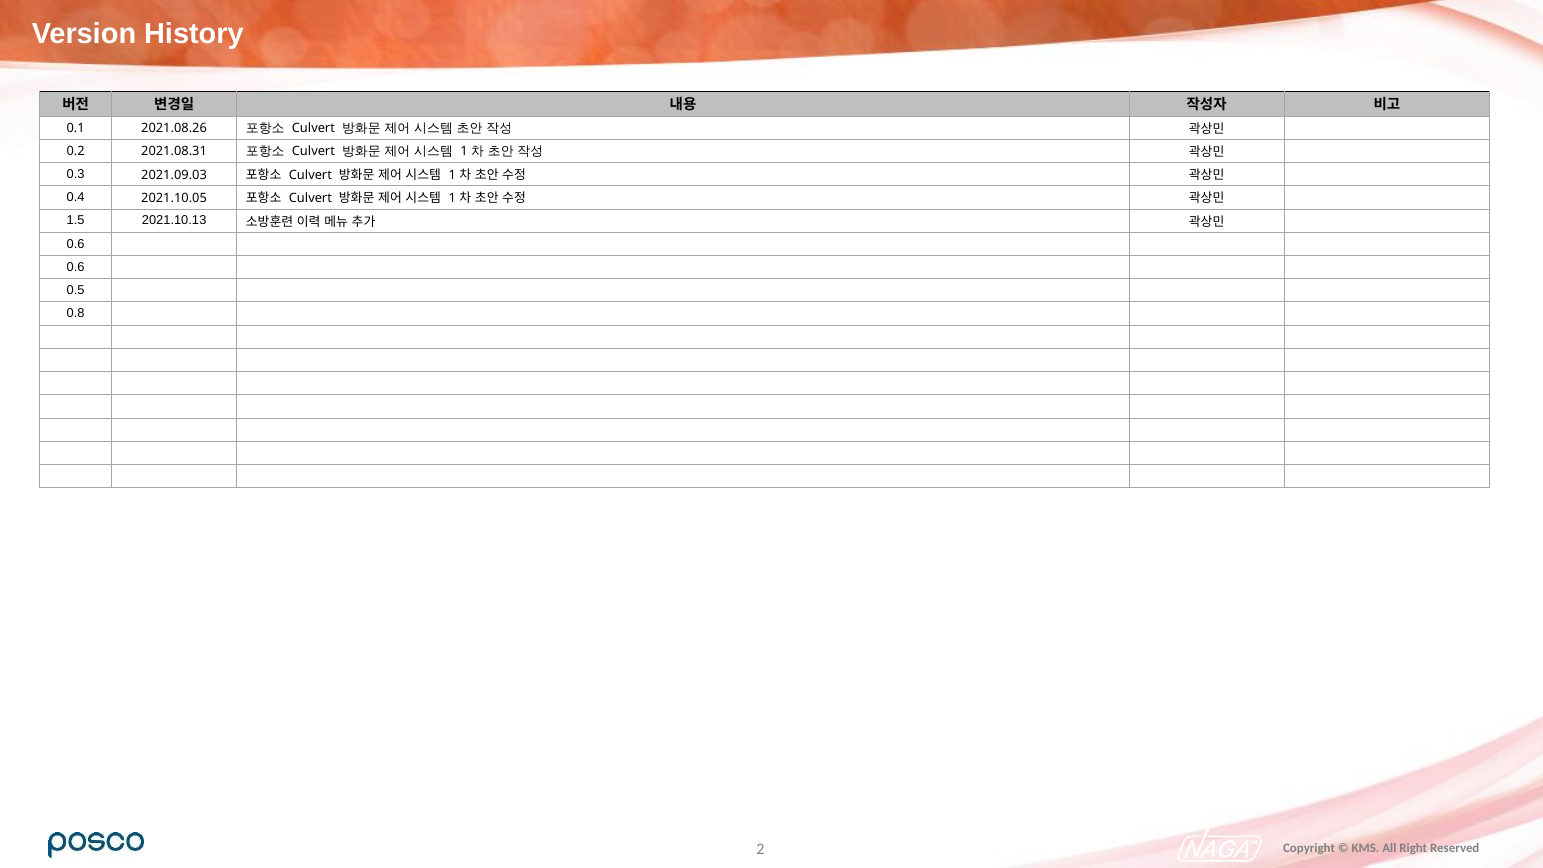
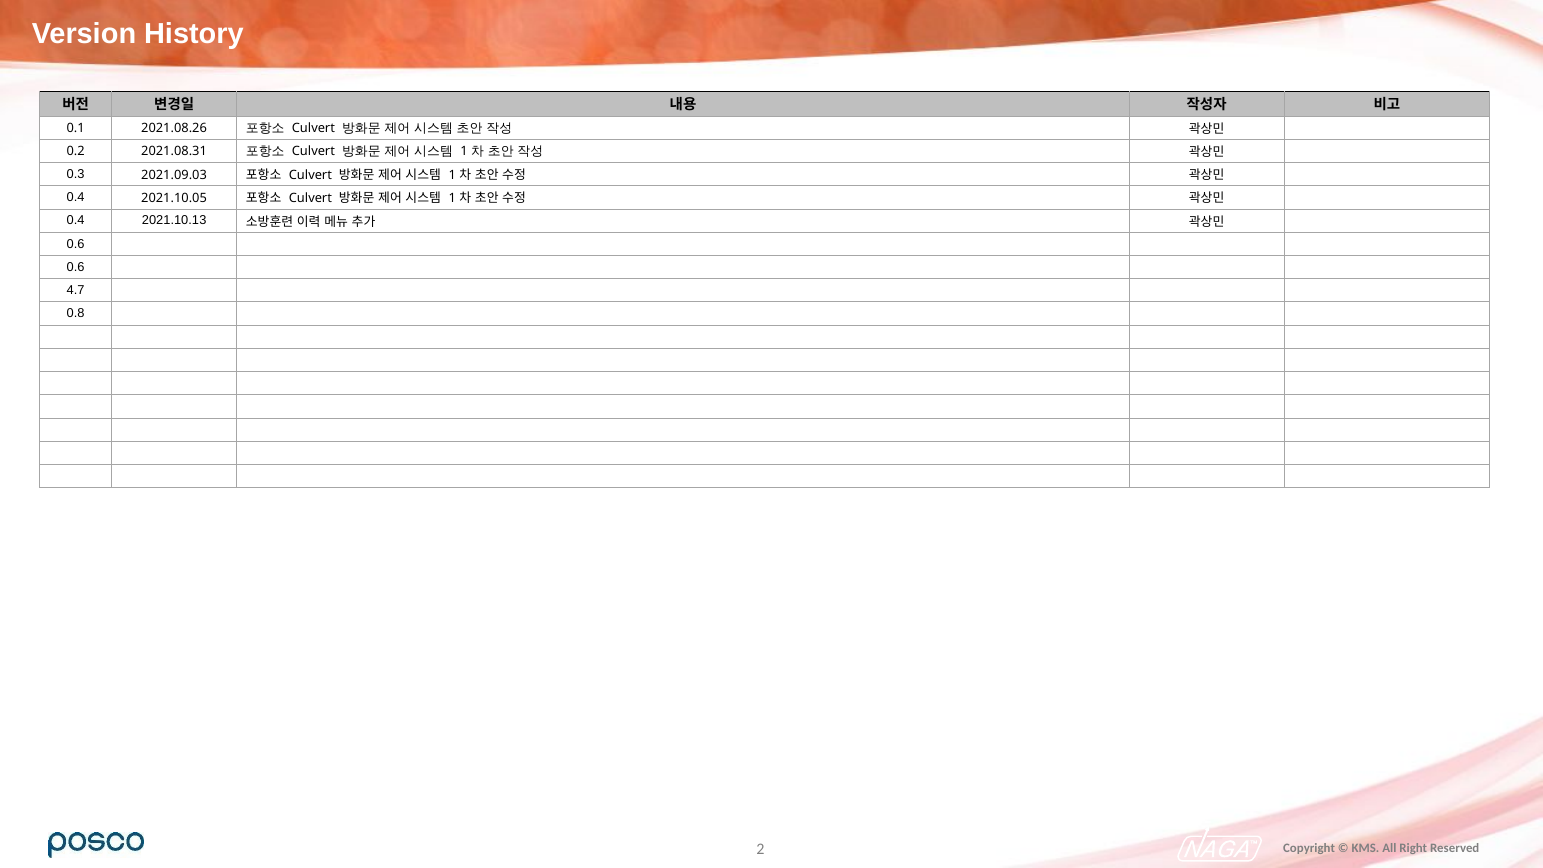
1.5: 1.5 -> 0.4 (76, 221)
0.5: 0.5 -> 4.7 (76, 290)
